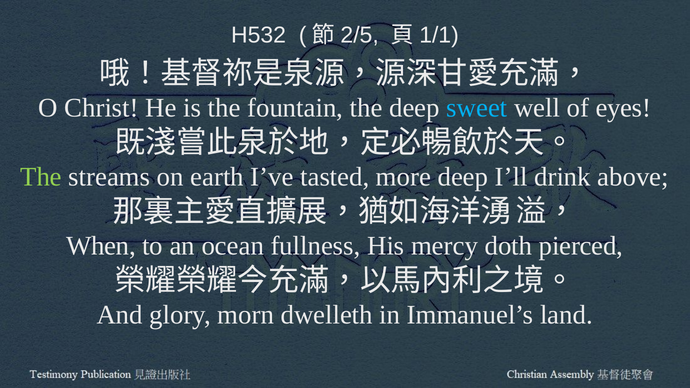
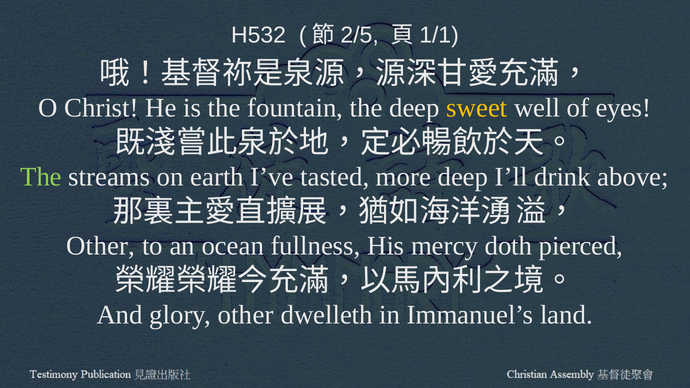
sweet colour: light blue -> yellow (477, 108)
When: When -> Other (101, 246)
glory morn: morn -> other (246, 315)
